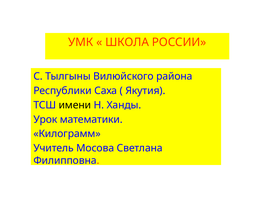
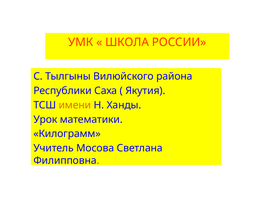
имени colour: black -> orange (75, 105)
